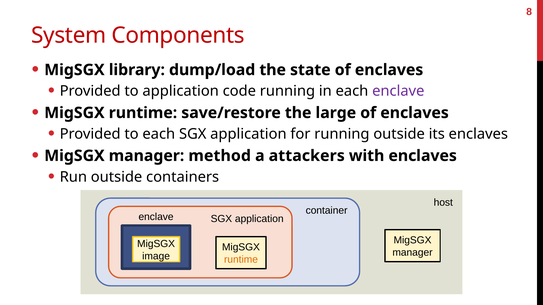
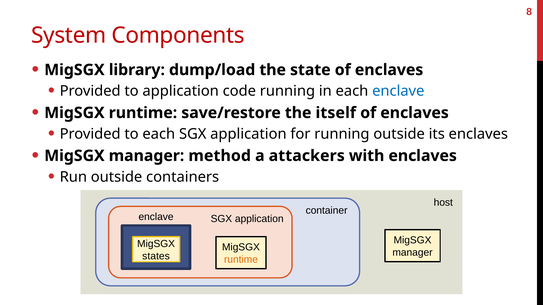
enclave colour: purple -> blue (398, 91)
large: large -> itself (336, 113)
image: image -> states (156, 256)
